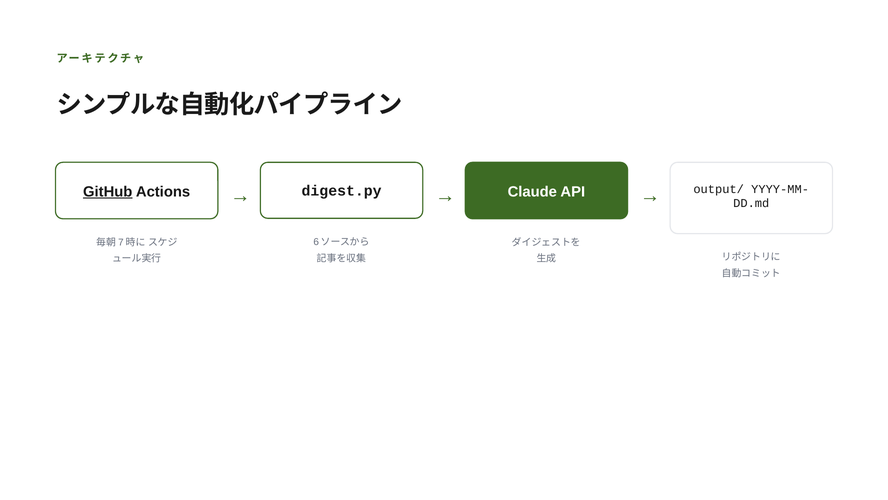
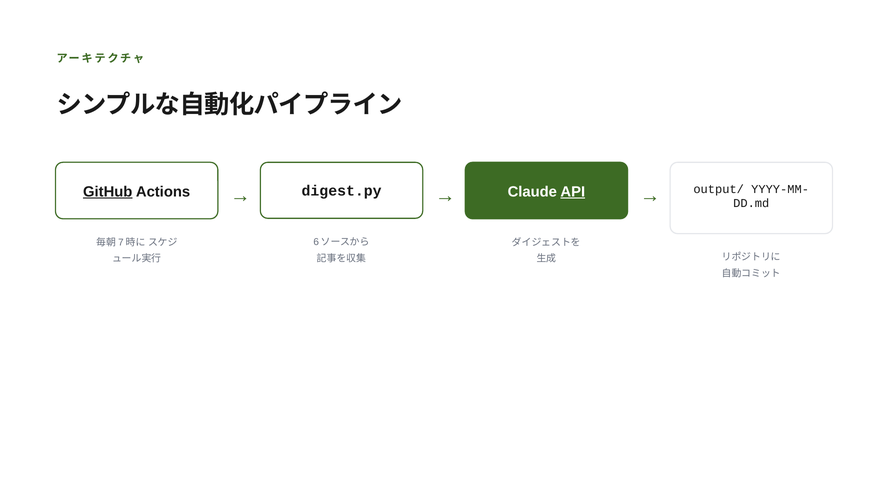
API underline: none -> present (573, 192)
